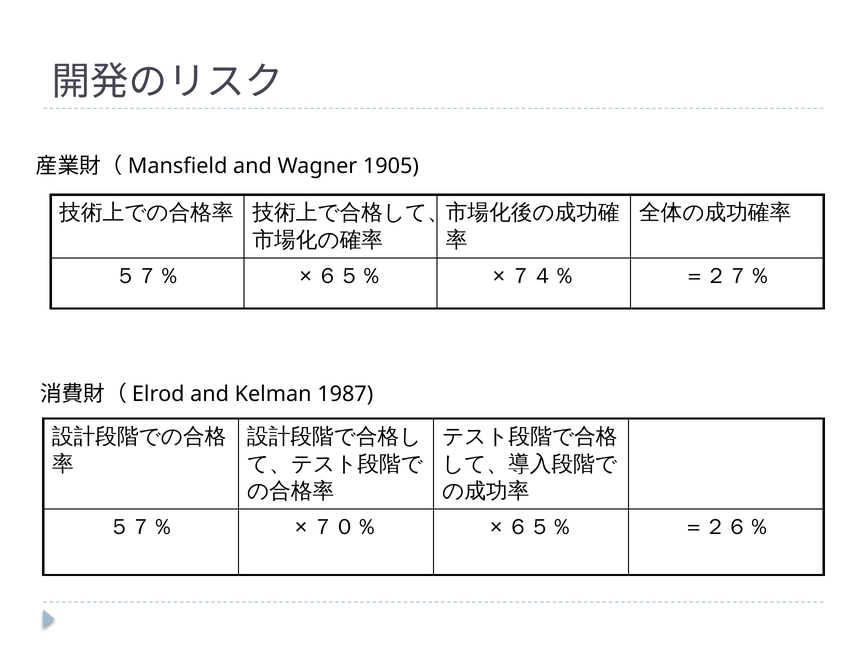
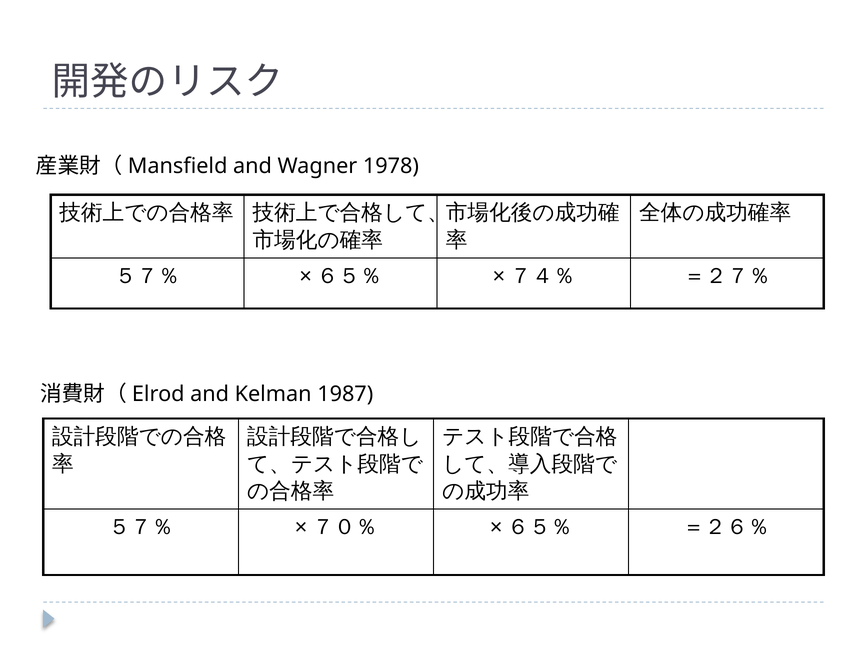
1905: 1905 -> 1978 (391, 166)
